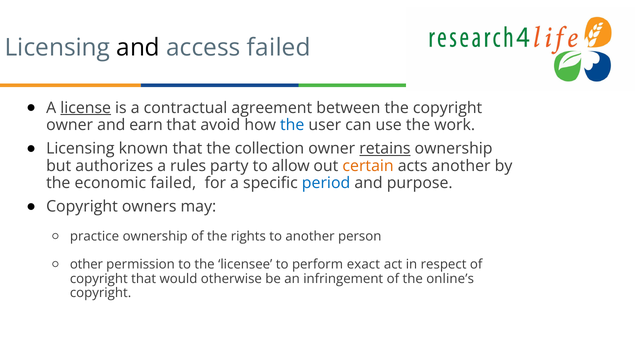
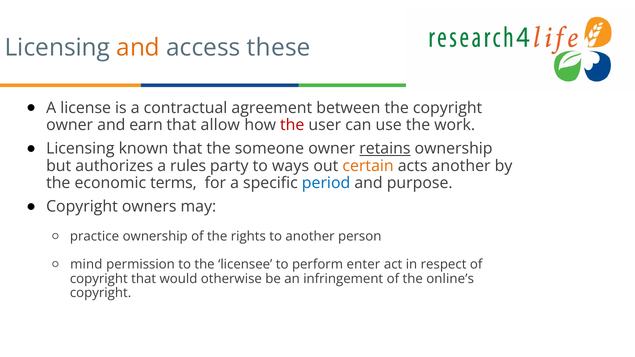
and colour: black -> orange (138, 48)
access failed: failed -> these (279, 48)
license underline: present -> none (86, 108)
avoid: avoid -> allow (220, 125)
the colour: blue -> red (292, 125)
collection: collection -> someone (269, 149)
allow: allow -> ways (291, 166)
economic failed: failed -> terms (173, 183)
other: other -> mind (86, 265)
exact: exact -> enter (363, 265)
